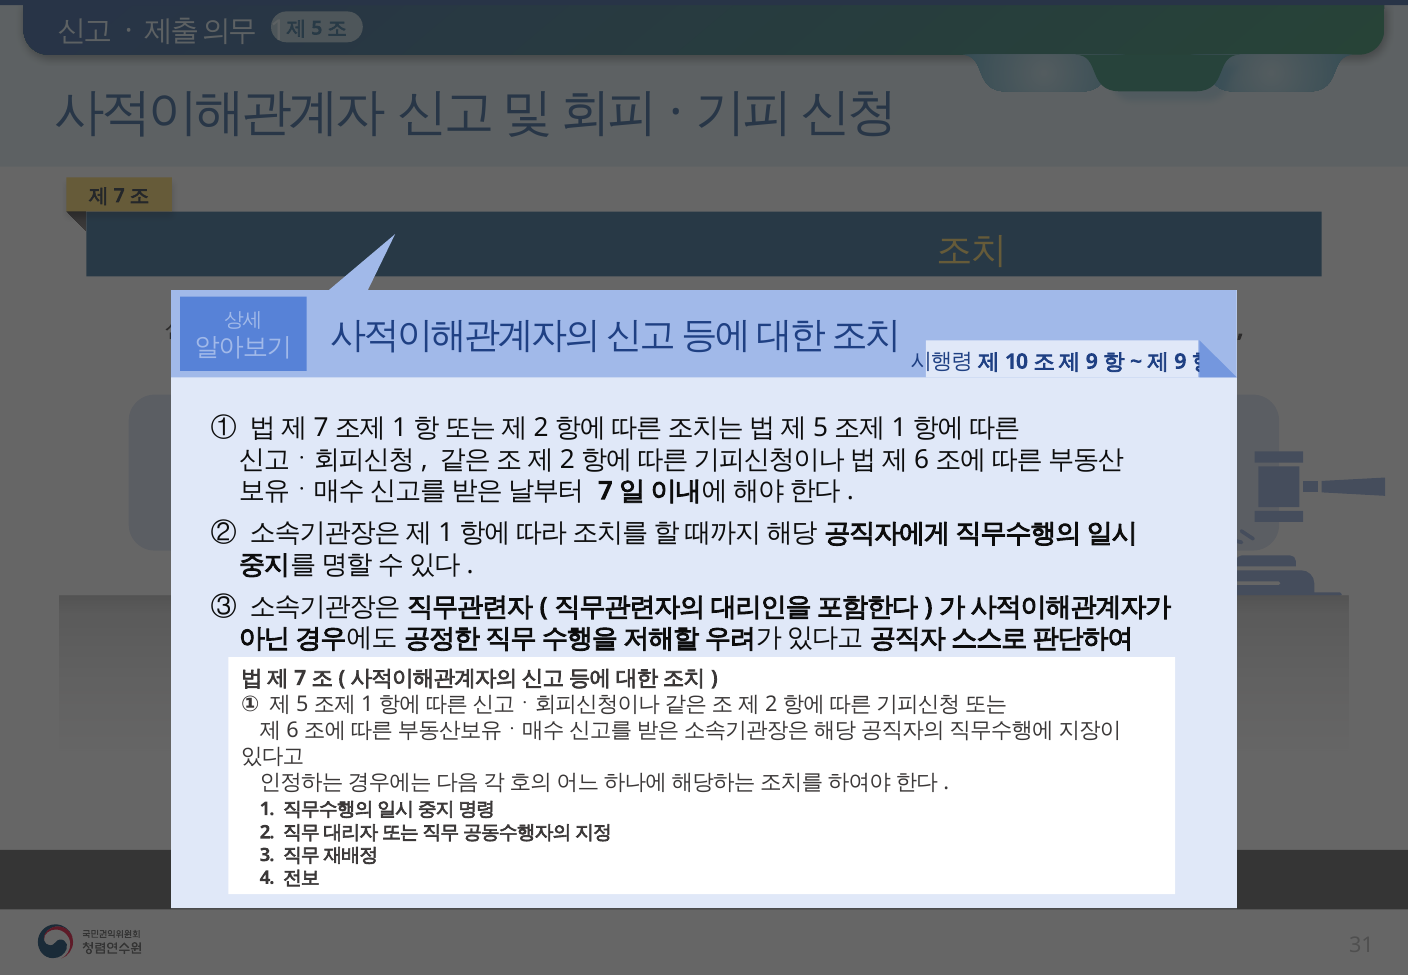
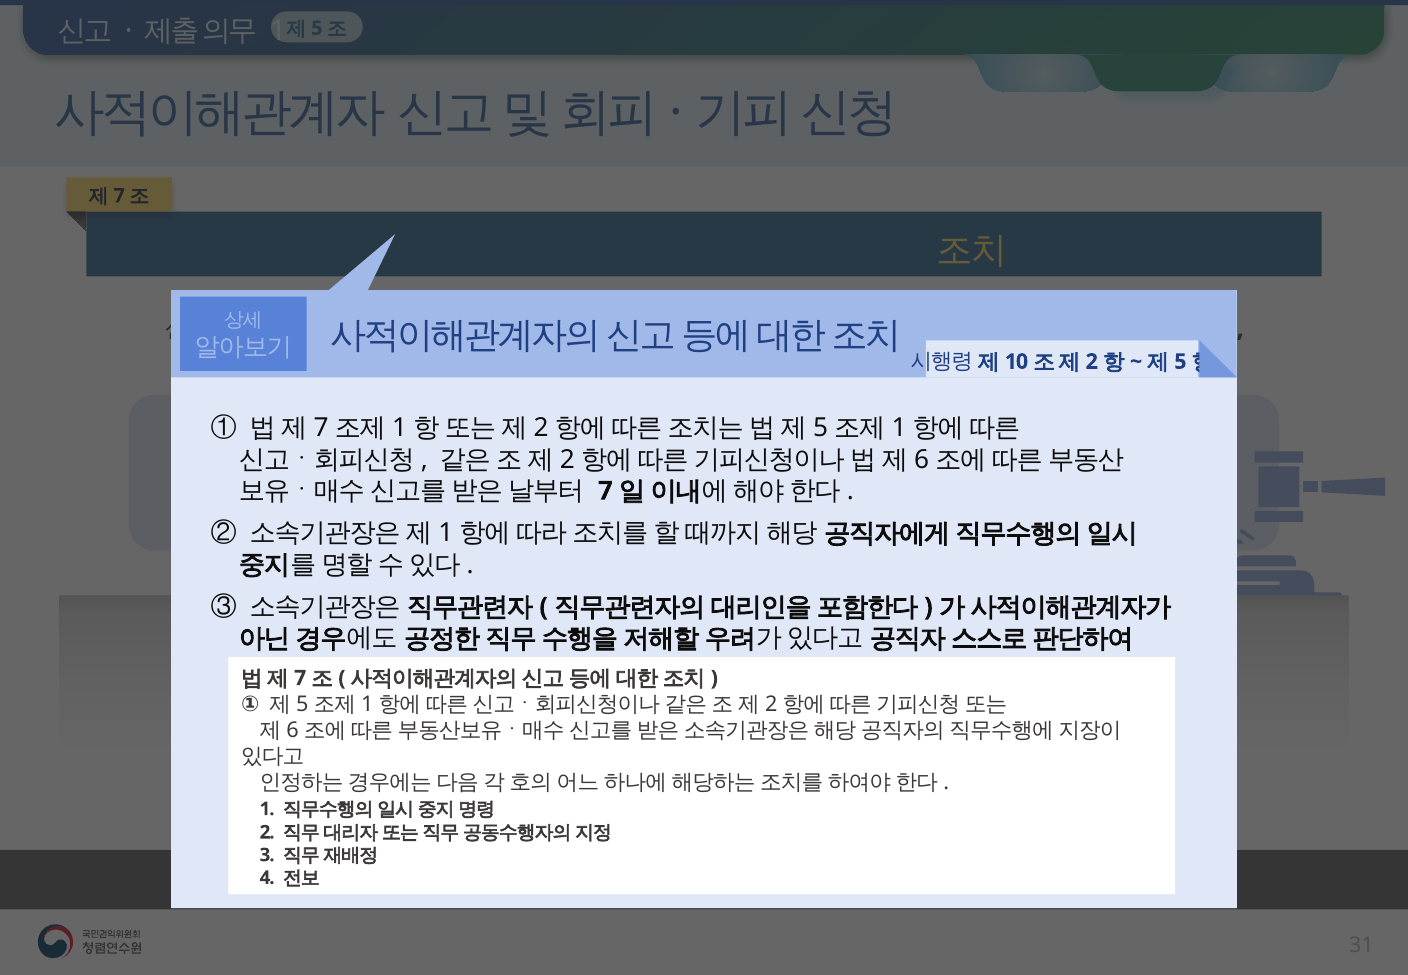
9: 9 -> 2 (1092, 362)
9: 9 -> 5 (1180, 362)
